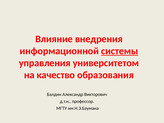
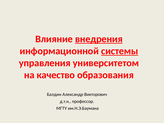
внедрения underline: none -> present (99, 39)
